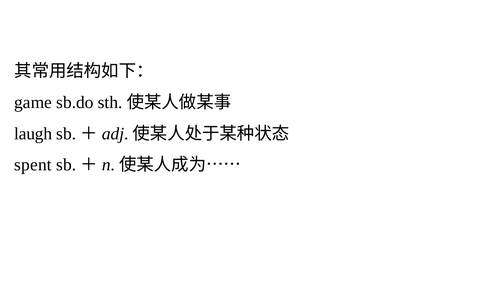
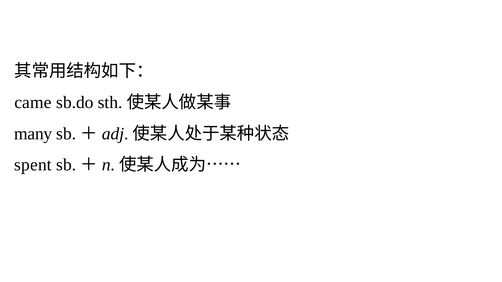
game: game -> came (33, 102)
laugh: laugh -> many (33, 134)
